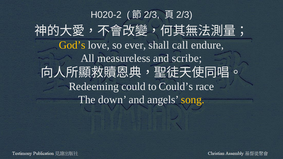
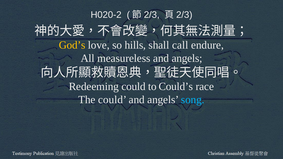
ever: ever -> hills (135, 45)
measureless and scribe: scribe -> angels (187, 58)
The down: down -> could (112, 100)
song colour: yellow -> light blue (193, 100)
